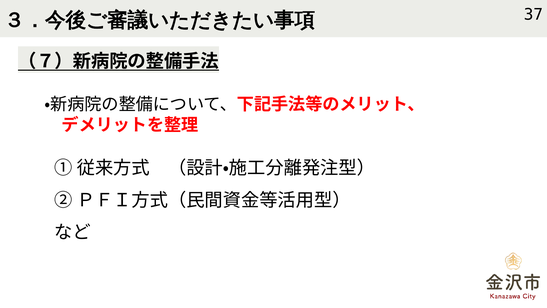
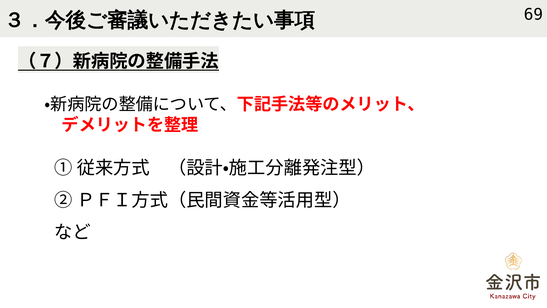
37: 37 -> 69 (533, 15)
